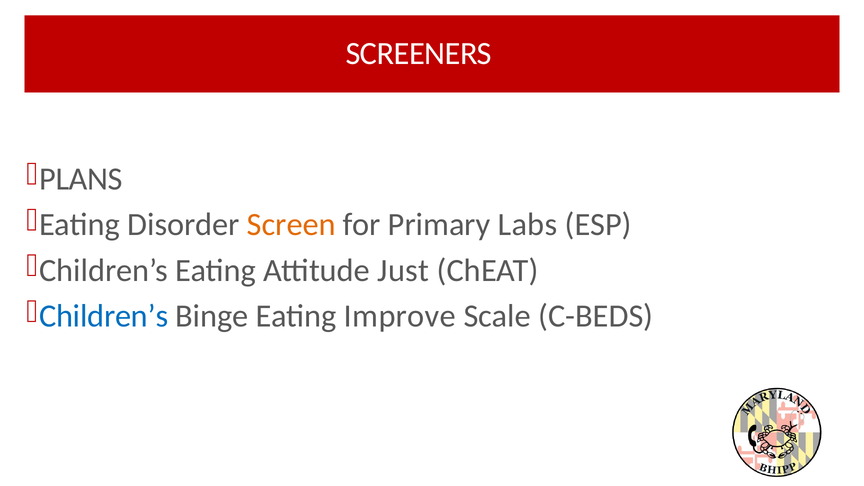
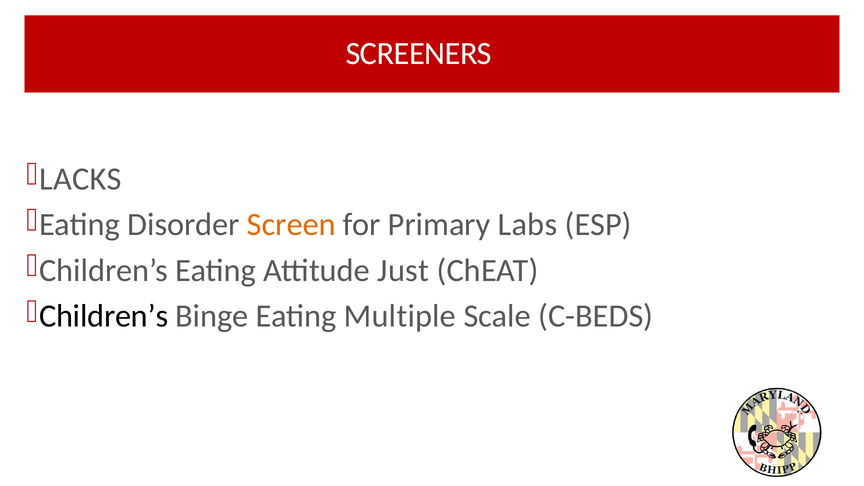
PLANS: PLANS -> LACKS (81, 179)
Children’s colour: blue -> black (104, 316)
Improve: Improve -> Multiple (400, 316)
